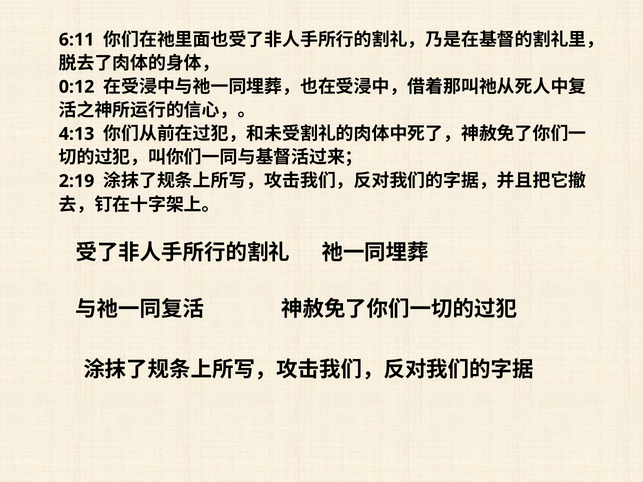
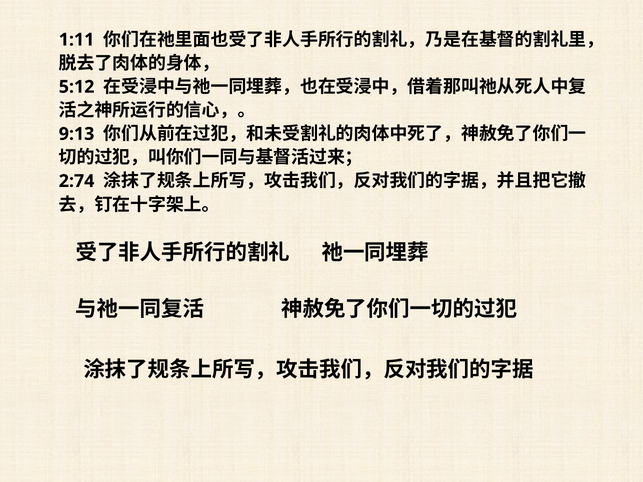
6:11: 6:11 -> 1:11 (77, 40)
0:12: 0:12 -> 5:12 (77, 87)
4:13: 4:13 -> 9:13 (77, 134)
2:19: 2:19 -> 2:74 (77, 181)
